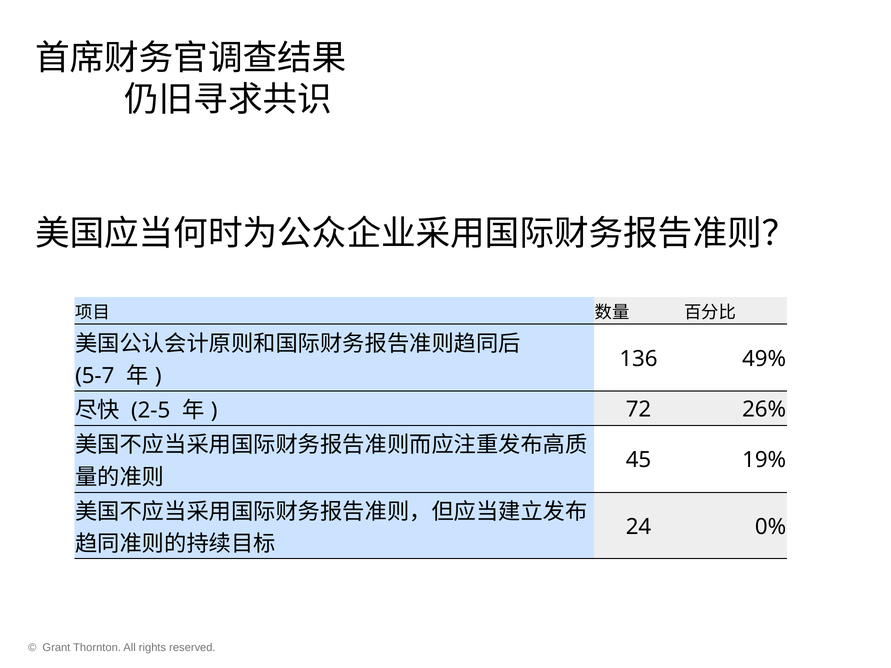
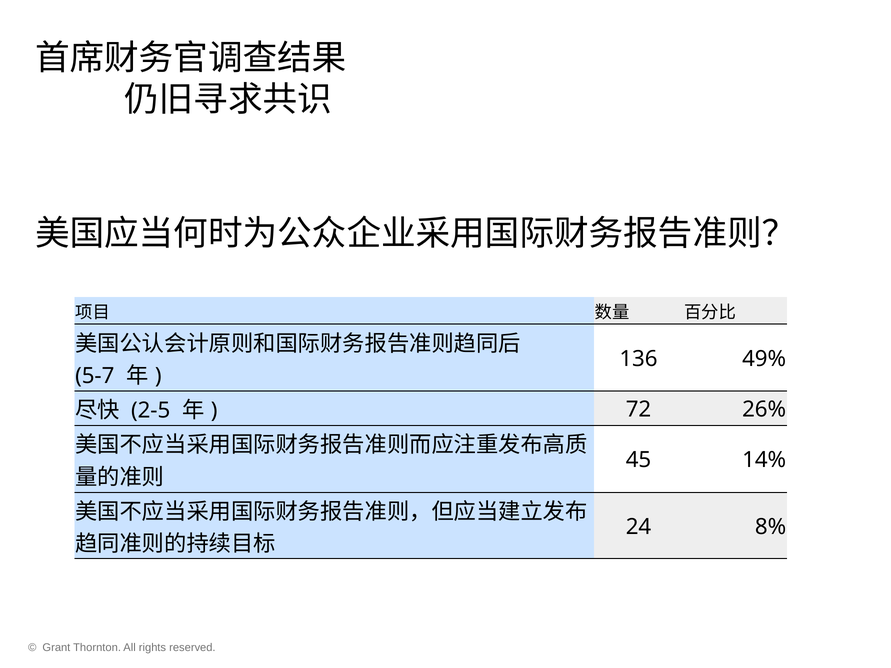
19%: 19% -> 14% (764, 460)
0%: 0% -> 8% (771, 527)
